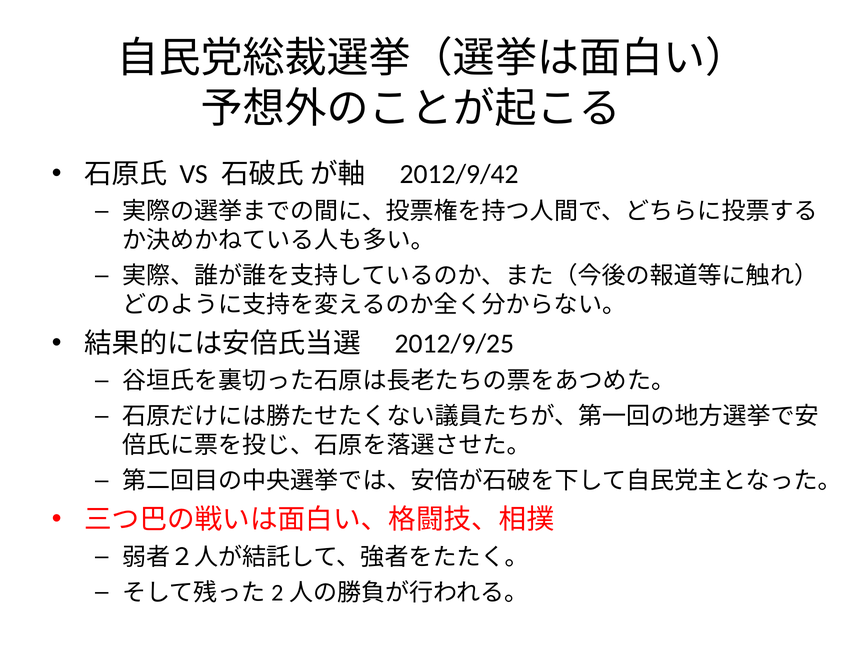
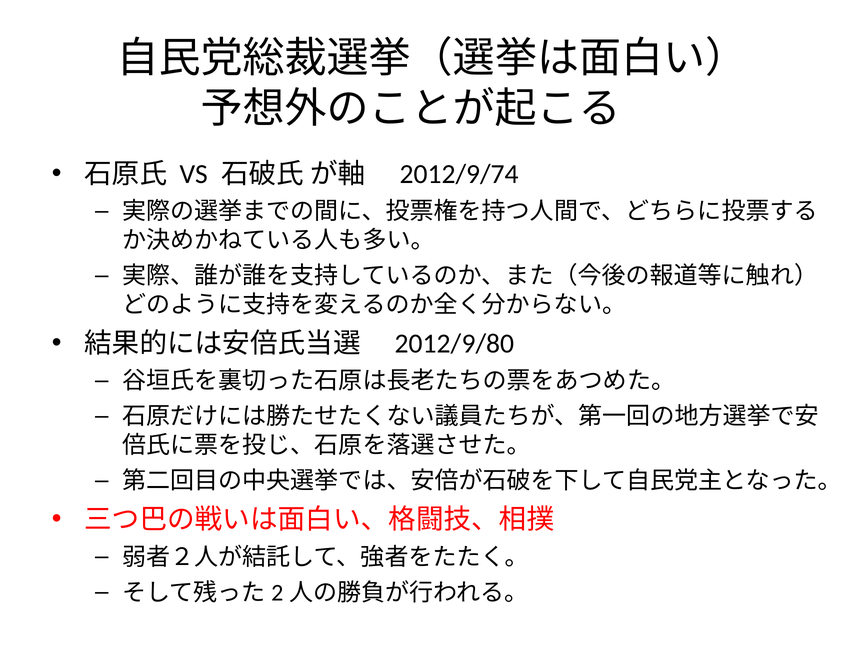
2012/9/42: 2012/9/42 -> 2012/9/74 (459, 174)
2012/9/25: 2012/9/25 -> 2012/9/80 (455, 344)
